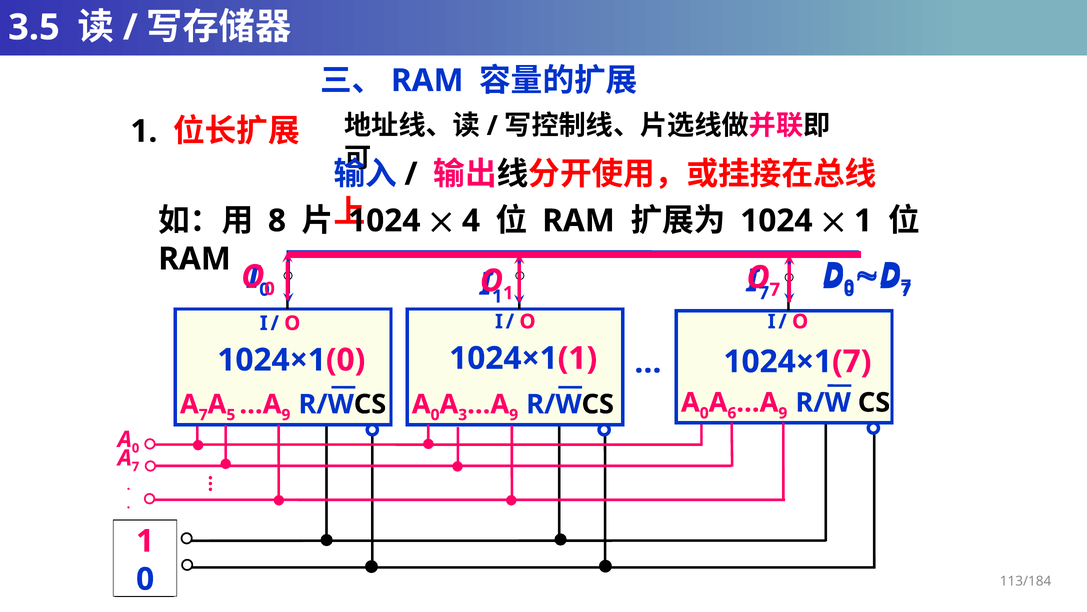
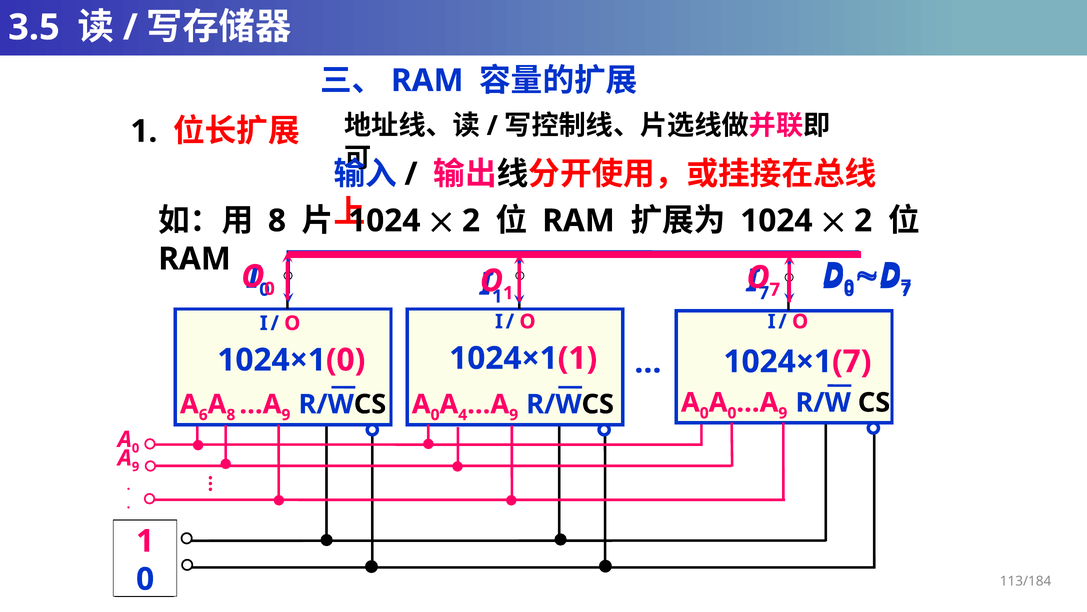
4: 4 -> 2 (471, 221)
1: 1 -> 2 (863, 221)
6: 6 -> 0 (732, 413)
7: 7 -> 6 (203, 415)
5: 5 -> 8 (231, 415)
3: 3 -> 4 (463, 415)
7: 7 -> 9 (136, 466)
